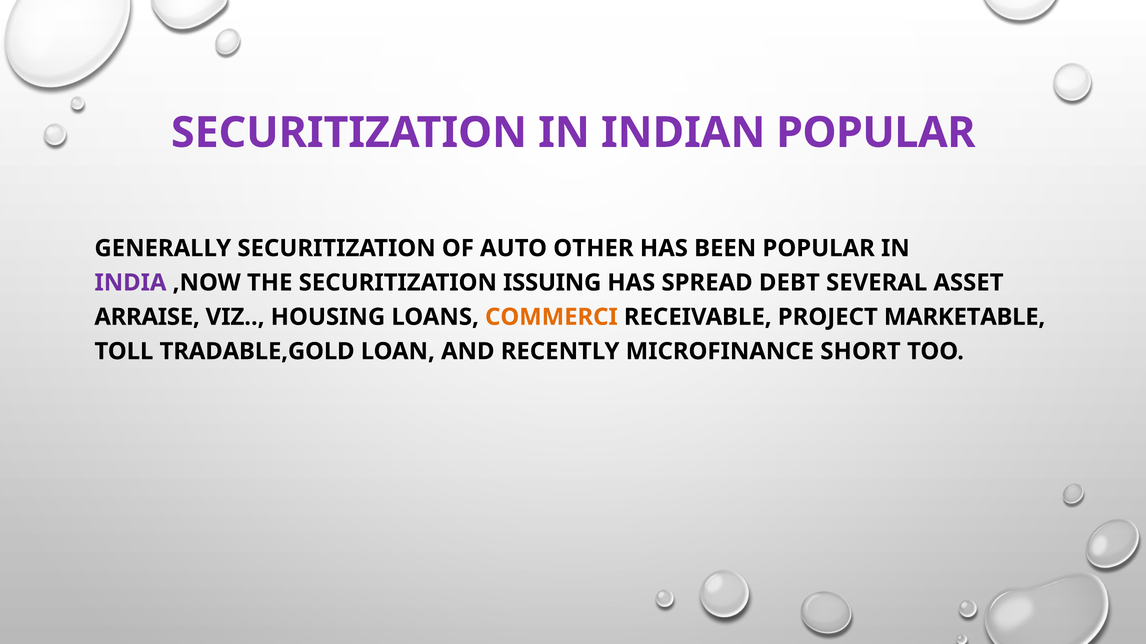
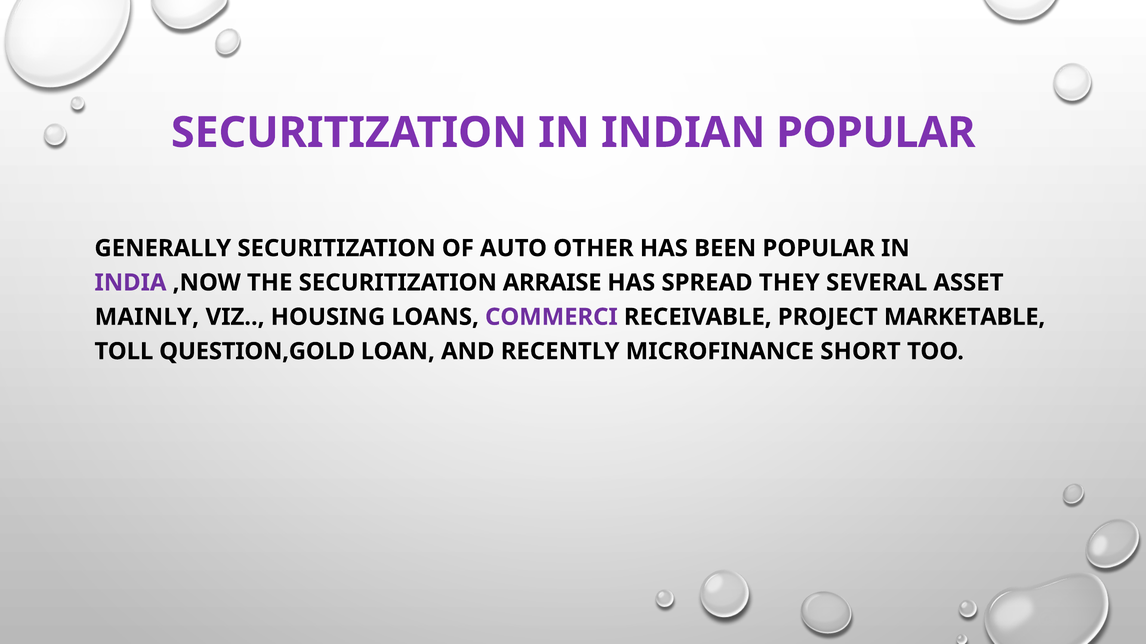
ISSUING: ISSUING -> ARRAISE (552, 283)
DEBT: DEBT -> THEY (789, 283)
ARRAISE: ARRAISE -> MAINLY (147, 317)
COMMERCI colour: orange -> purple (551, 317)
TRADABLE,GOLD: TRADABLE,GOLD -> QUESTION,GOLD (257, 352)
